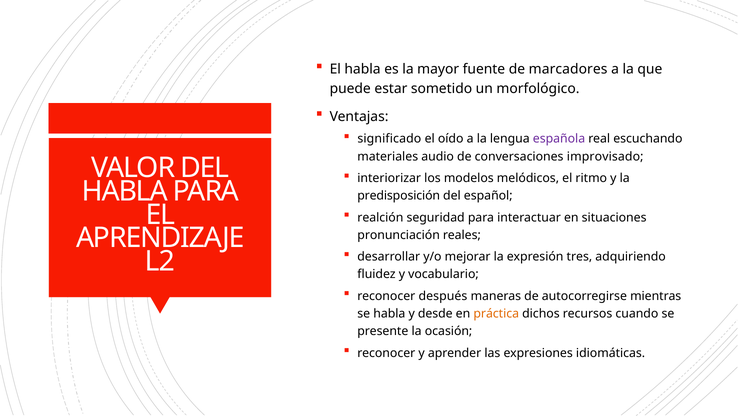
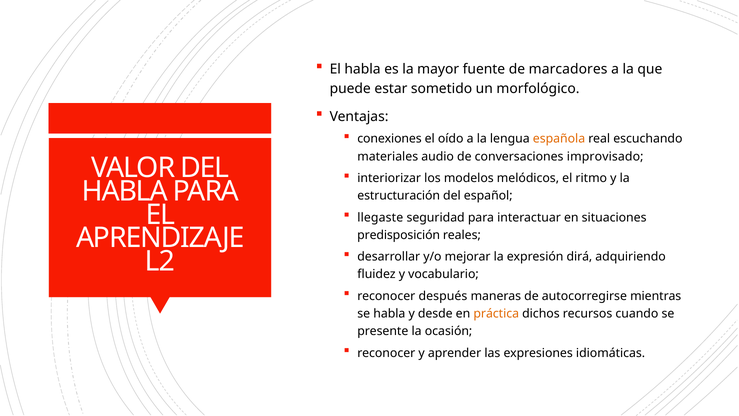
significado: significado -> conexiones (389, 139)
española colour: purple -> orange (559, 139)
predisposición: predisposición -> estructuración (399, 196)
realción: realción -> llegaste (380, 217)
pronunciación: pronunciación -> predisposición (399, 235)
tres: tres -> dirá (579, 257)
